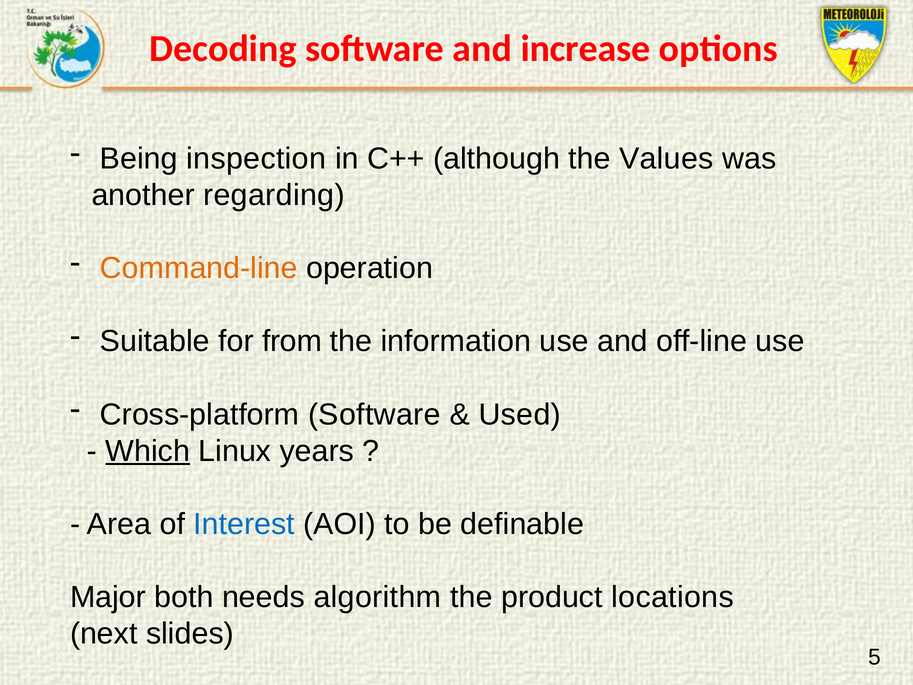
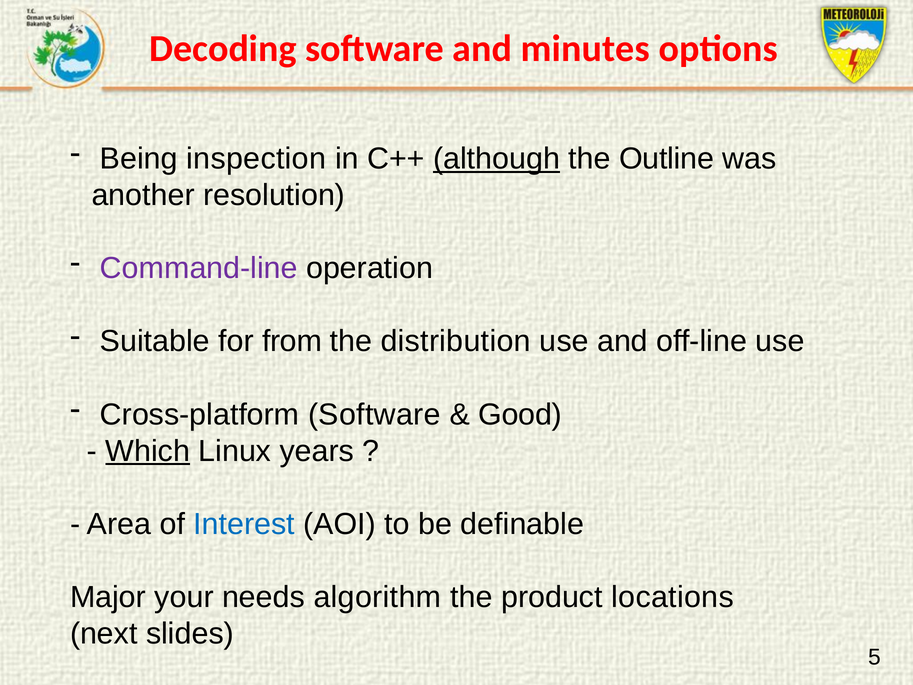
increase: increase -> minutes (585, 49)
although underline: none -> present (497, 159)
Values: Values -> Outline (667, 159)
regarding: regarding -> resolution (274, 195)
Command-line colour: orange -> purple (199, 268)
information: information -> distribution (456, 341)
Used: Used -> Good (520, 414)
both: both -> your (184, 597)
